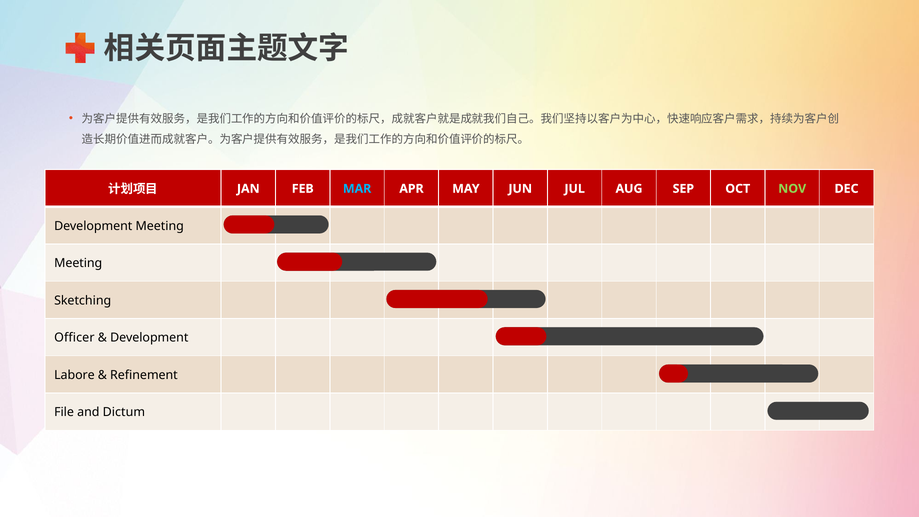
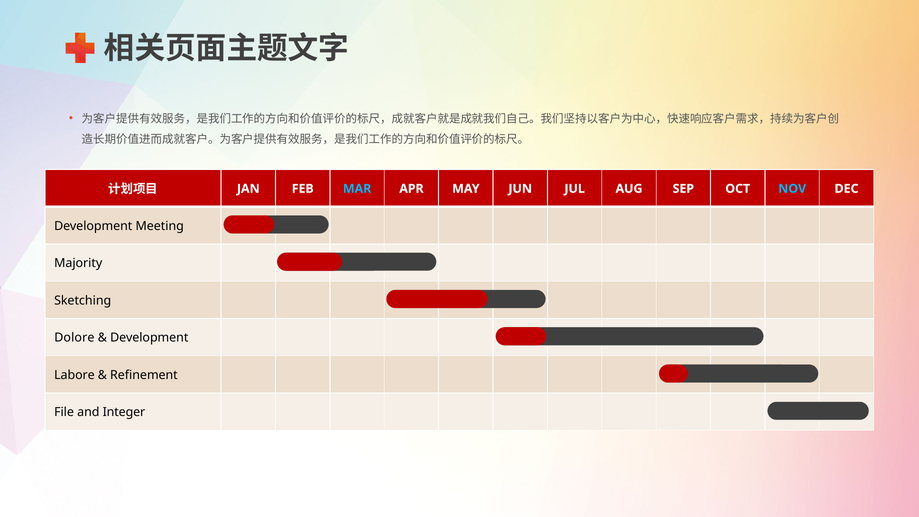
NOV colour: light green -> light blue (792, 189)
Meeting: Meeting -> Majority (78, 263)
Officer: Officer -> Dolore (74, 338)
Dictum: Dictum -> Integer (124, 412)
